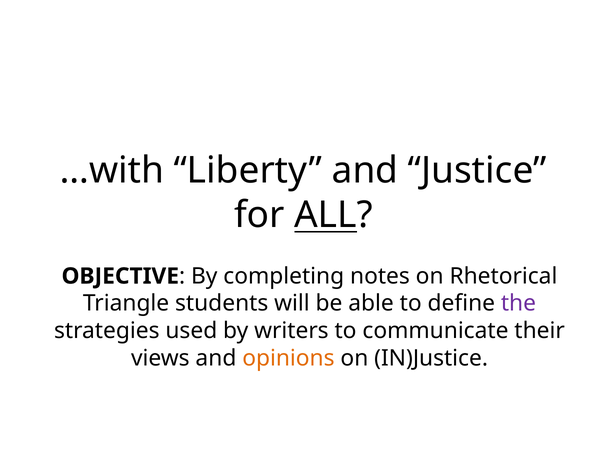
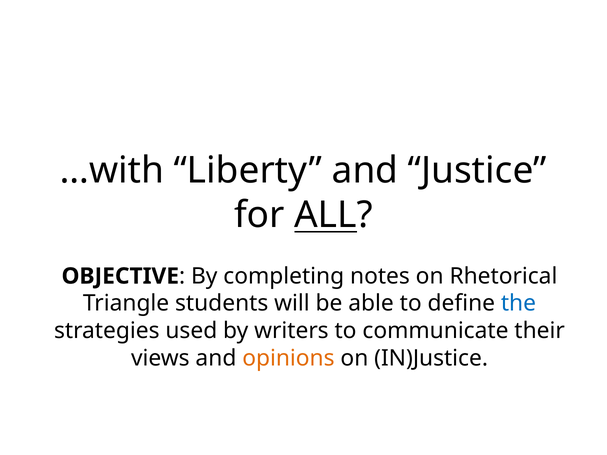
the colour: purple -> blue (518, 304)
